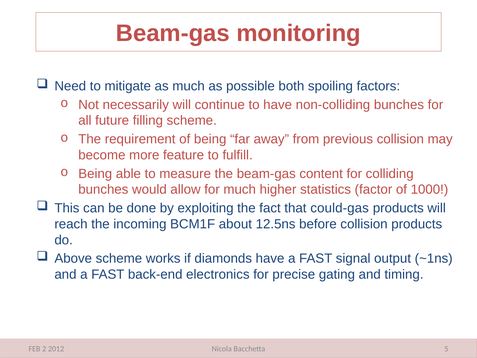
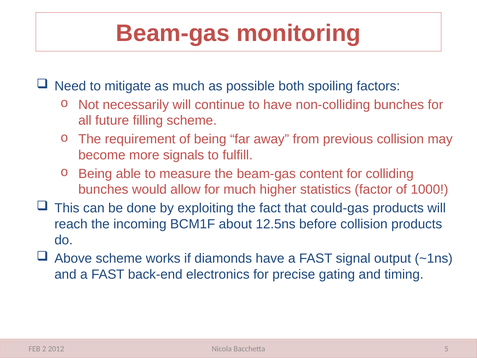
feature: feature -> signals (184, 155)
